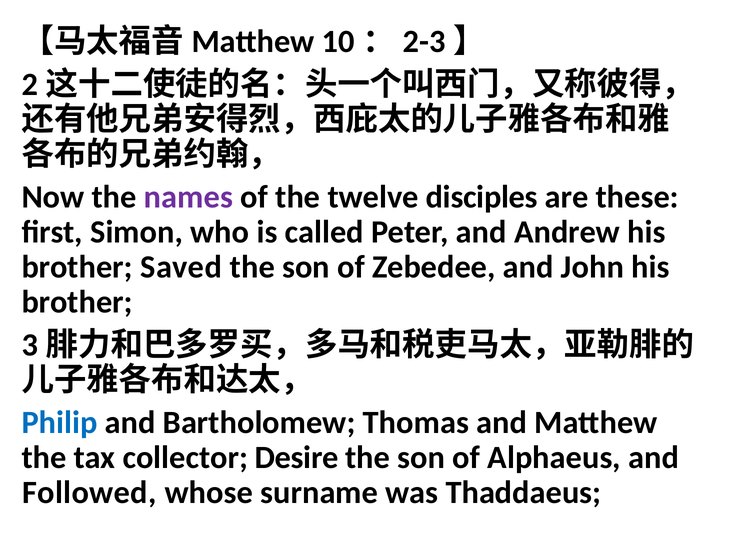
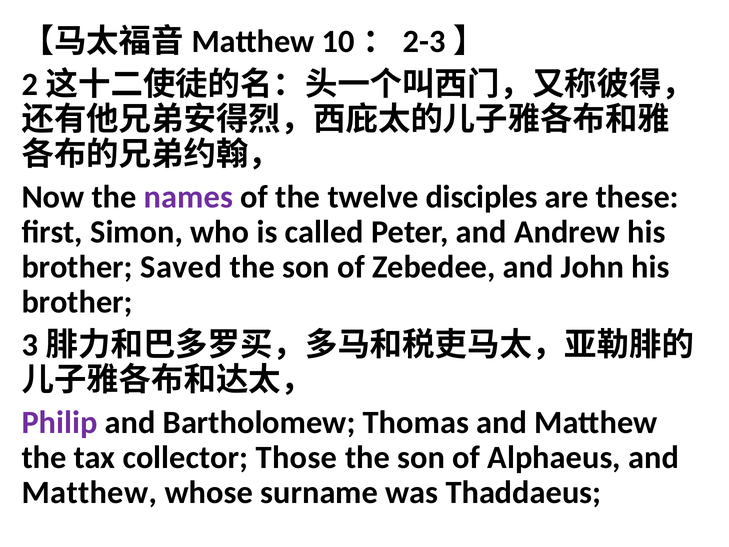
Philip colour: blue -> purple (60, 422)
Desire: Desire -> Those (296, 457)
Followed: Followed -> Matthew (89, 492)
